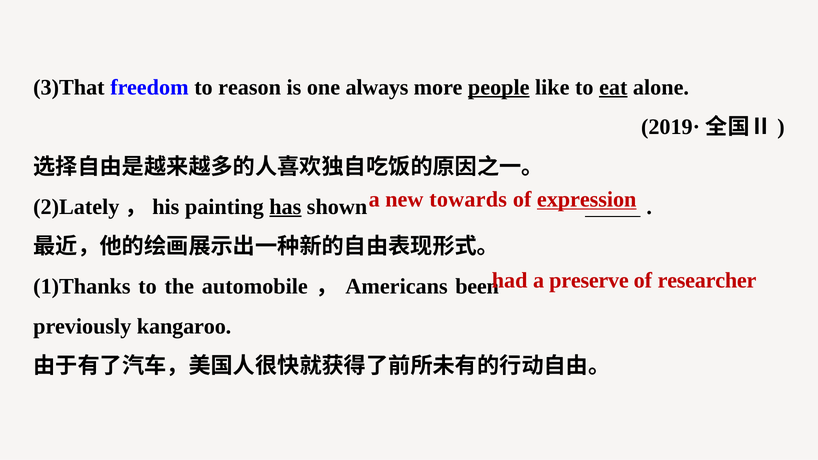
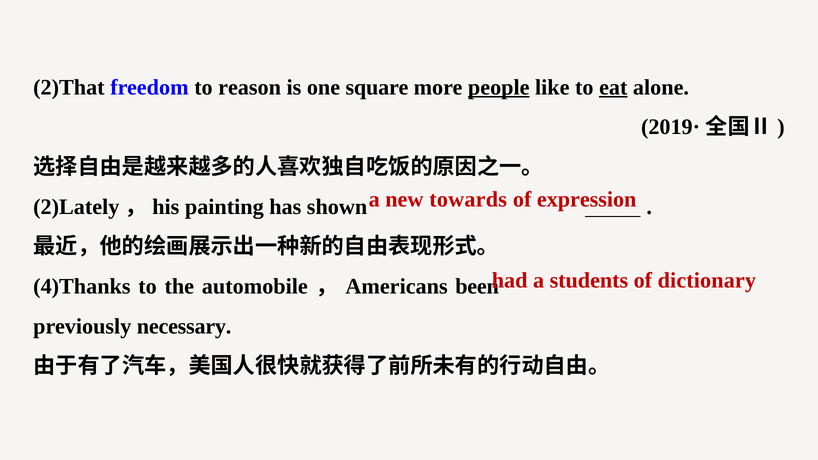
3)That: 3)That -> 2)That (69, 87)
always: always -> square (377, 87)
expression underline: present -> none (587, 200)
has underline: present -> none (285, 207)
preserve: preserve -> students (589, 281)
researcher: researcher -> dictionary (707, 281)
1)Thanks: 1)Thanks -> 4)Thanks (82, 287)
kangaroo: kangaroo -> necessary (184, 326)
